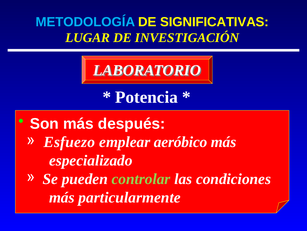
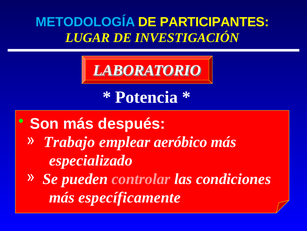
SIGNIFICATIVAS: SIGNIFICATIVAS -> PARTICIPANTES (215, 22)
Esfuezo: Esfuezo -> Trabajo (69, 142)
controlar colour: light green -> pink (141, 179)
particularmente: particularmente -> específicamente (130, 197)
